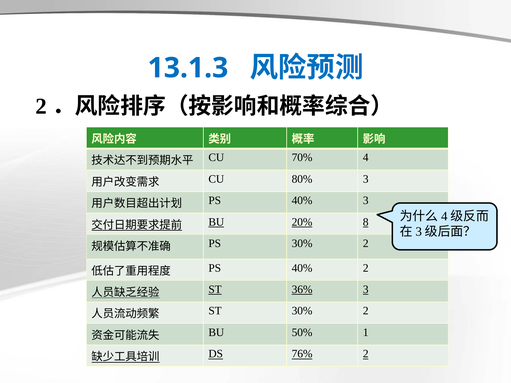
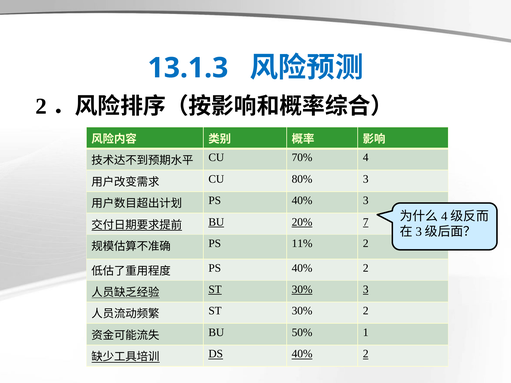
8: 8 -> 7 (366, 222)
PS 30%: 30% -> 11% (302, 244)
36%: 36% -> 30% (302, 290)
DS 76%: 76% -> 40% (302, 354)
